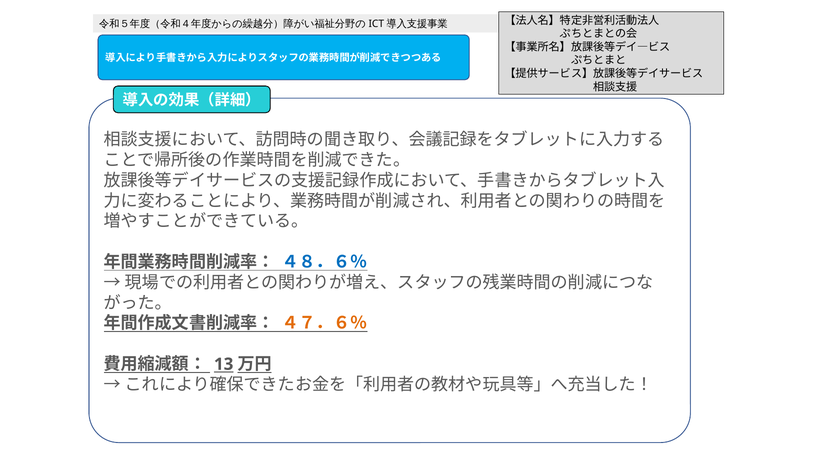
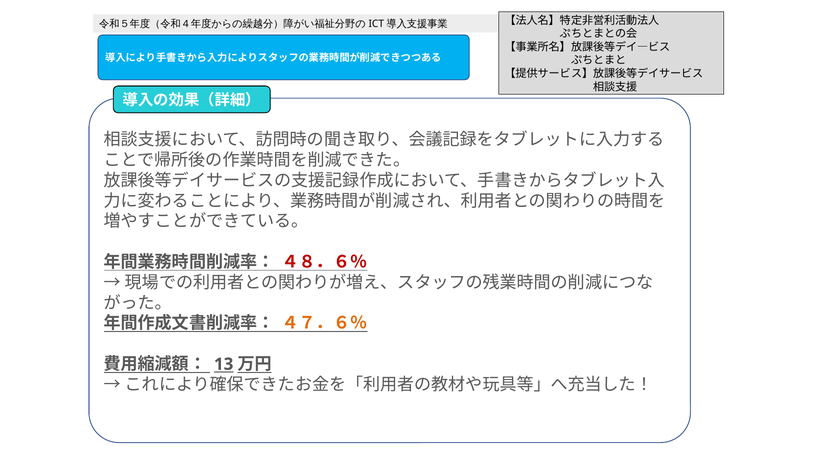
４８．６％ colour: blue -> red (325, 262)
